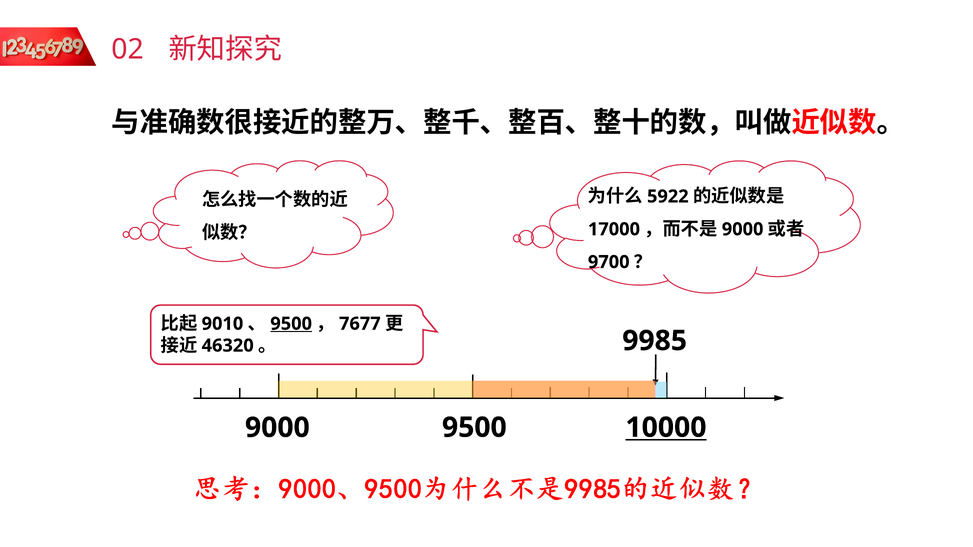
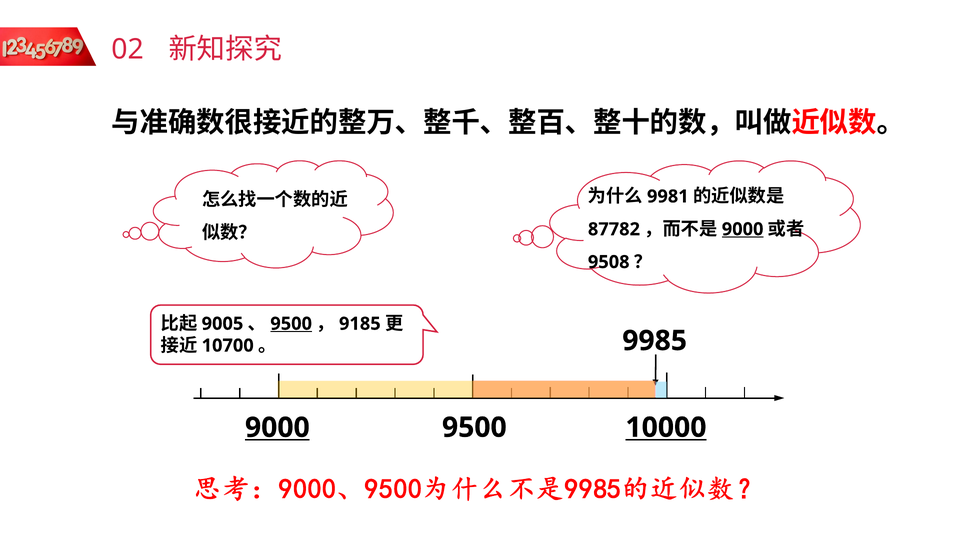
5922: 5922 -> 9981 (668, 197)
17000: 17000 -> 87782 (614, 229)
9000 underline: none -> present (743, 229)
9700: 9700 -> 9508 (609, 262)
9010: 9010 -> 9005 (222, 324)
7677: 7677 -> 9185 (360, 324)
46320: 46320 -> 10700 (228, 346)
9000 underline: none -> present (277, 428)
